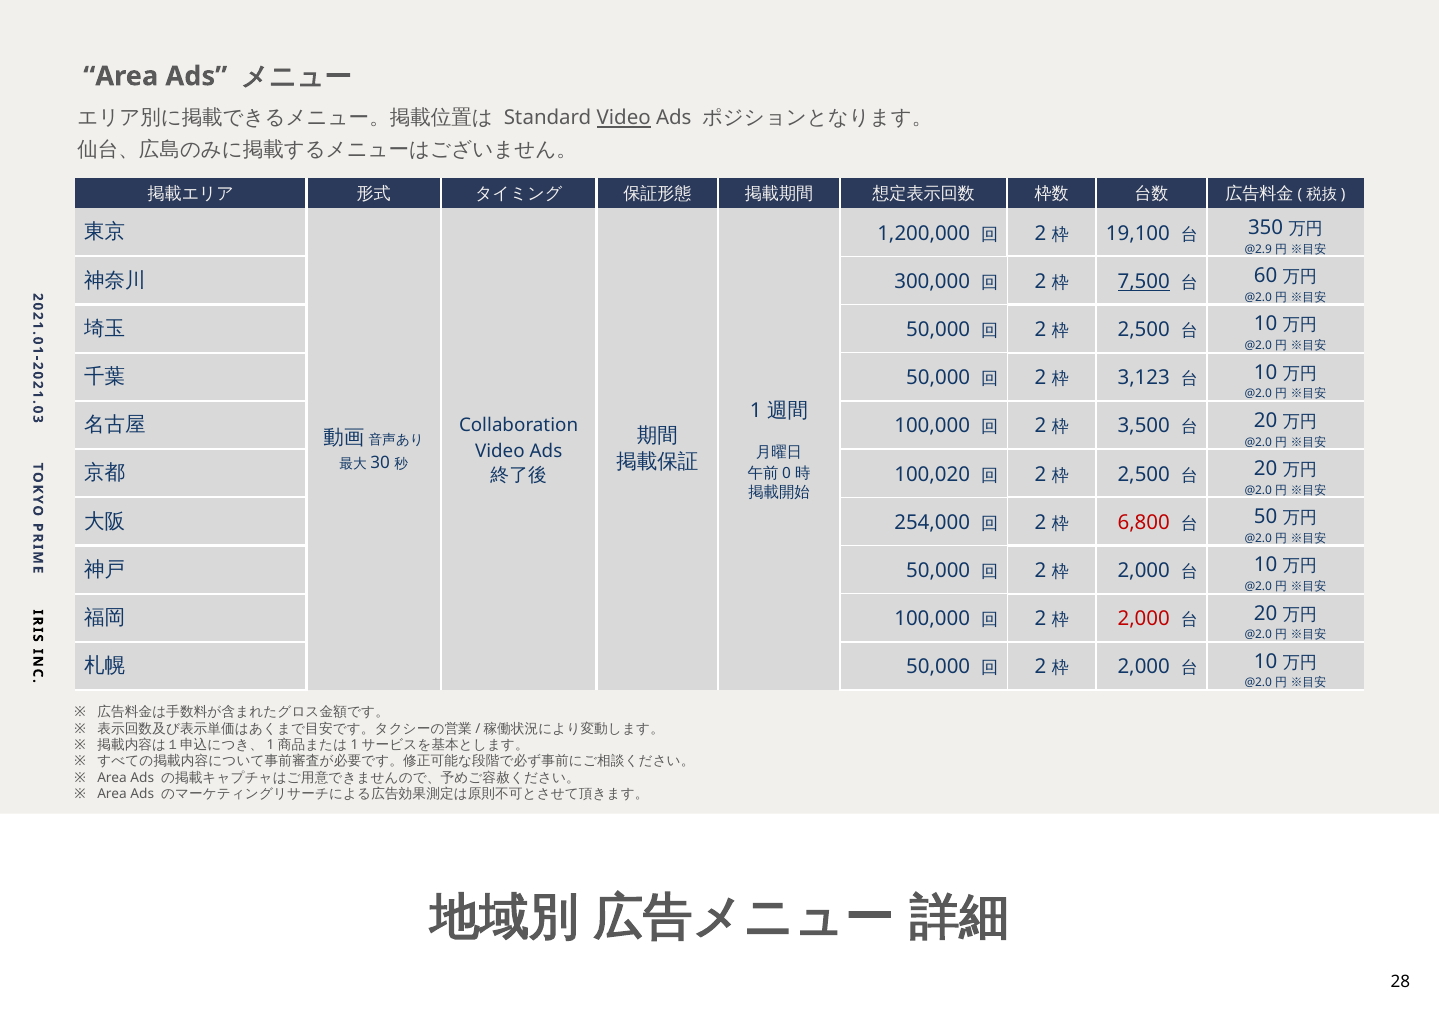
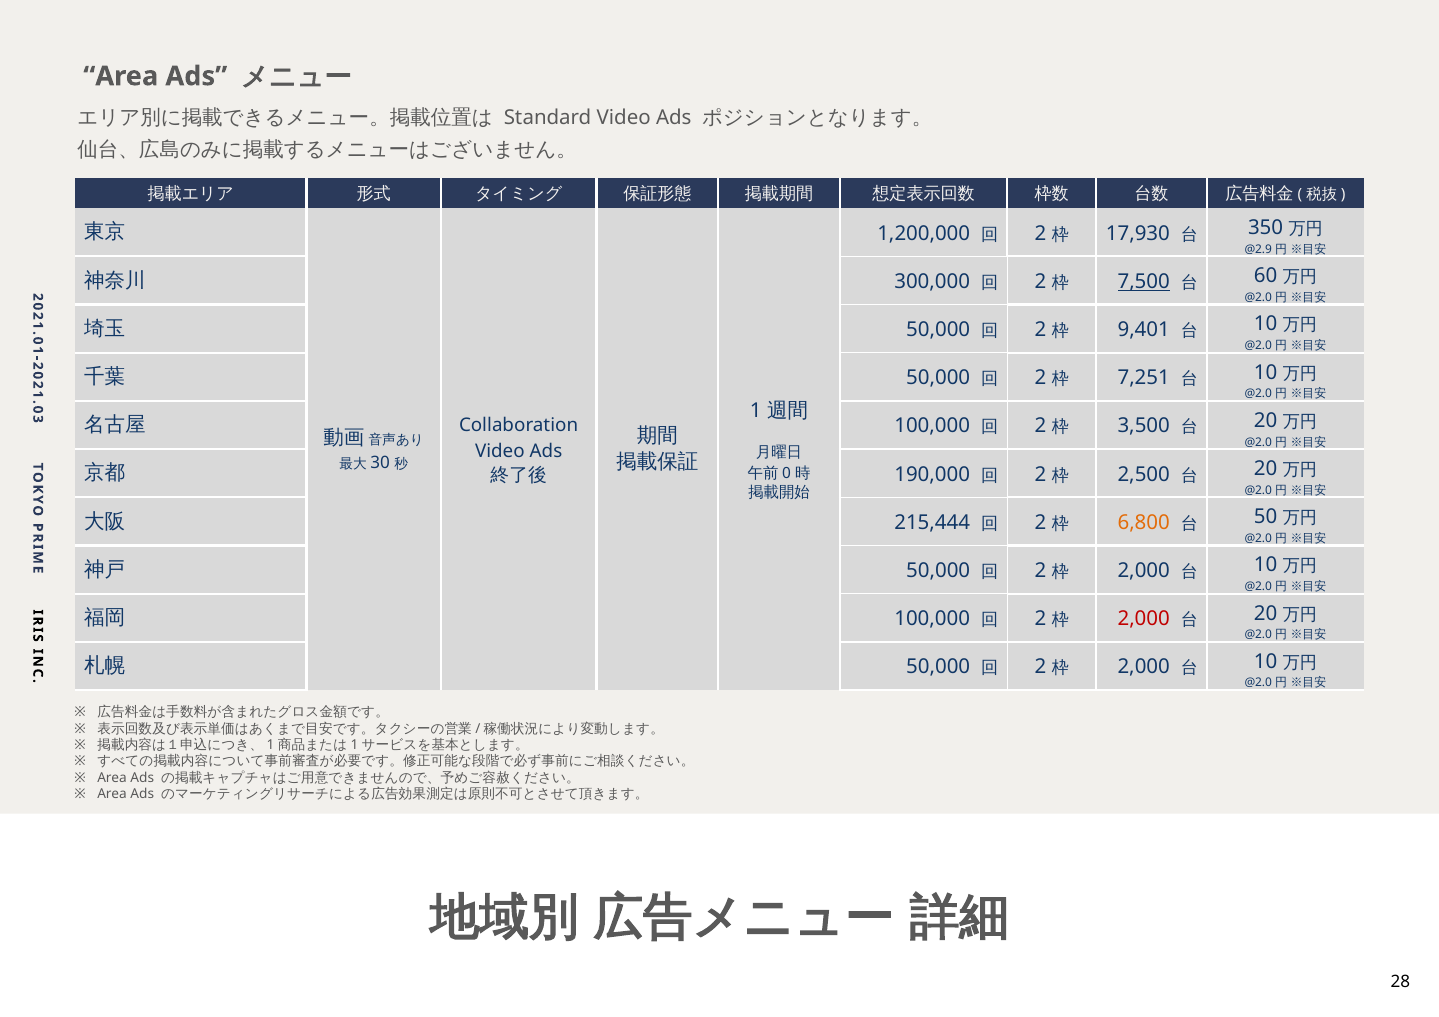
Video underline: present -> none (624, 118)
19,100: 19,100 -> 17,930 (1138, 234)
2,500: 2,500 -> 9,401 (1144, 330)
3,123: 3,123 -> 7,251 (1144, 378)
100,020: 100,020 -> 190,000 (932, 475)
254,000: 254,000 -> 215,444 (932, 523)
6,800 colour: red -> orange (1144, 523)
